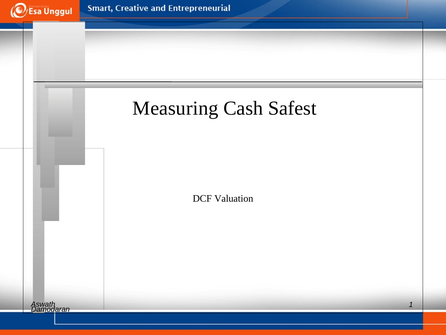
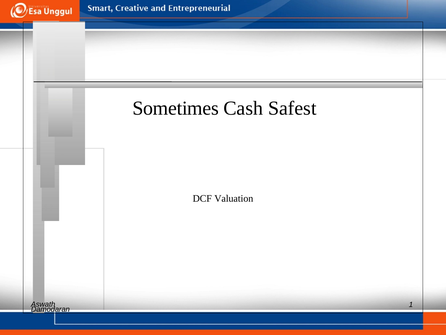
Measuring: Measuring -> Sometimes (176, 108)
